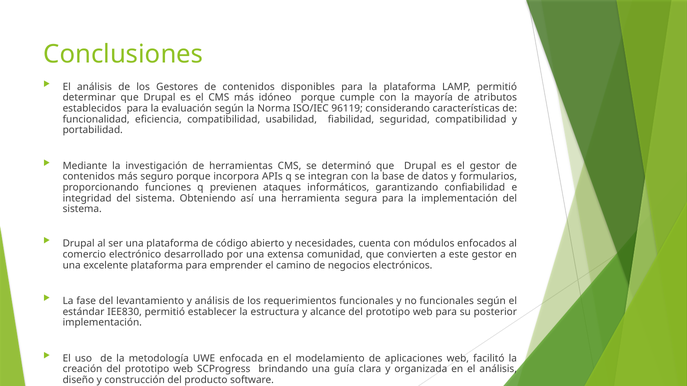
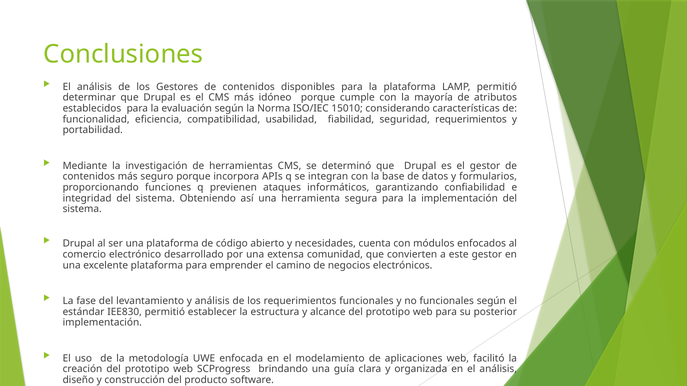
96119: 96119 -> 15010 (347, 109)
seguridad compatibilidad: compatibilidad -> requerimientos (471, 119)
